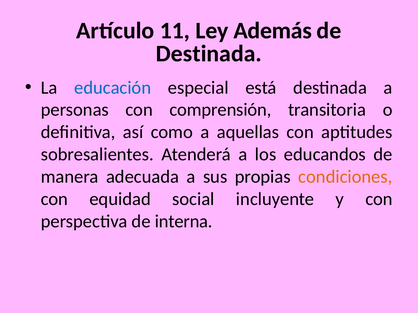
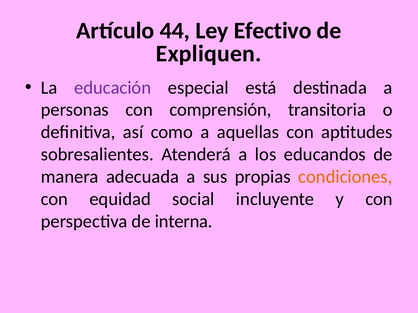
11: 11 -> 44 (175, 31)
Además: Además -> Efectivo (273, 31)
Destinada: Destinada -> Expliquen (209, 54)
educación colour: blue -> purple (113, 88)
